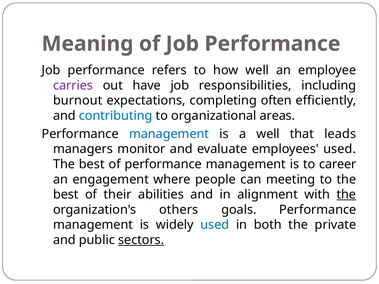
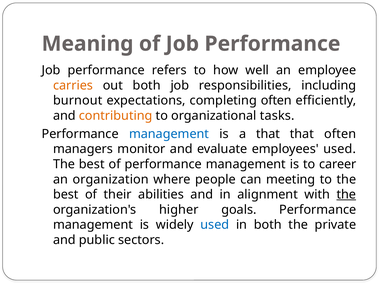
carries colour: purple -> orange (73, 86)
out have: have -> both (147, 86)
contributing colour: blue -> orange (116, 116)
areas: areas -> tasks (277, 116)
a well: well -> that (268, 134)
that leads: leads -> often (340, 134)
engagement: engagement -> organization (111, 180)
others: others -> higher (179, 210)
sectors underline: present -> none (141, 240)
